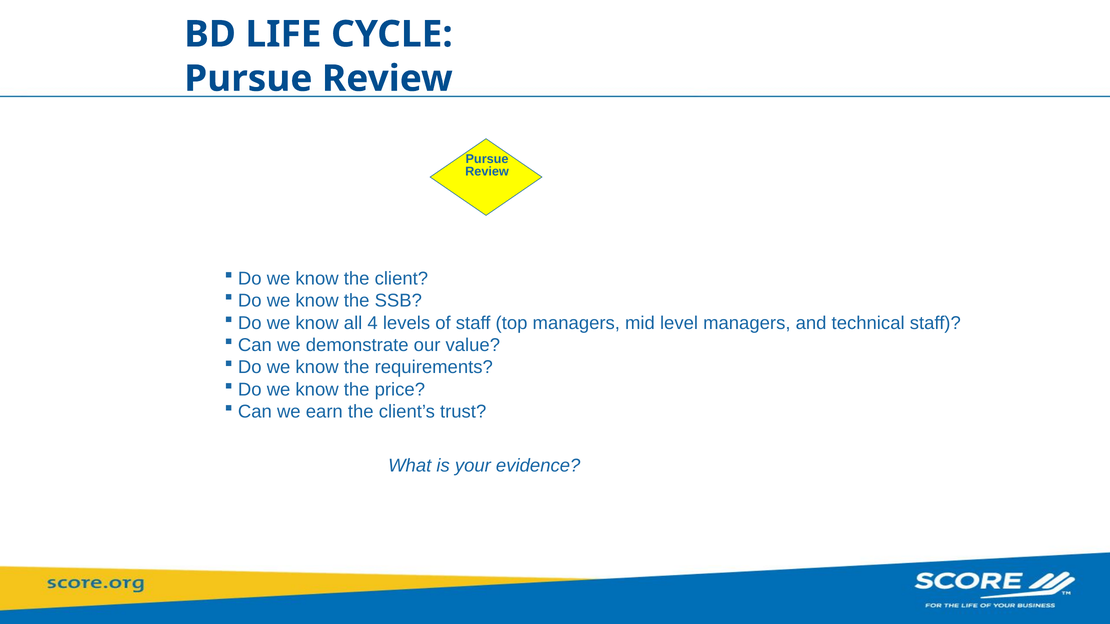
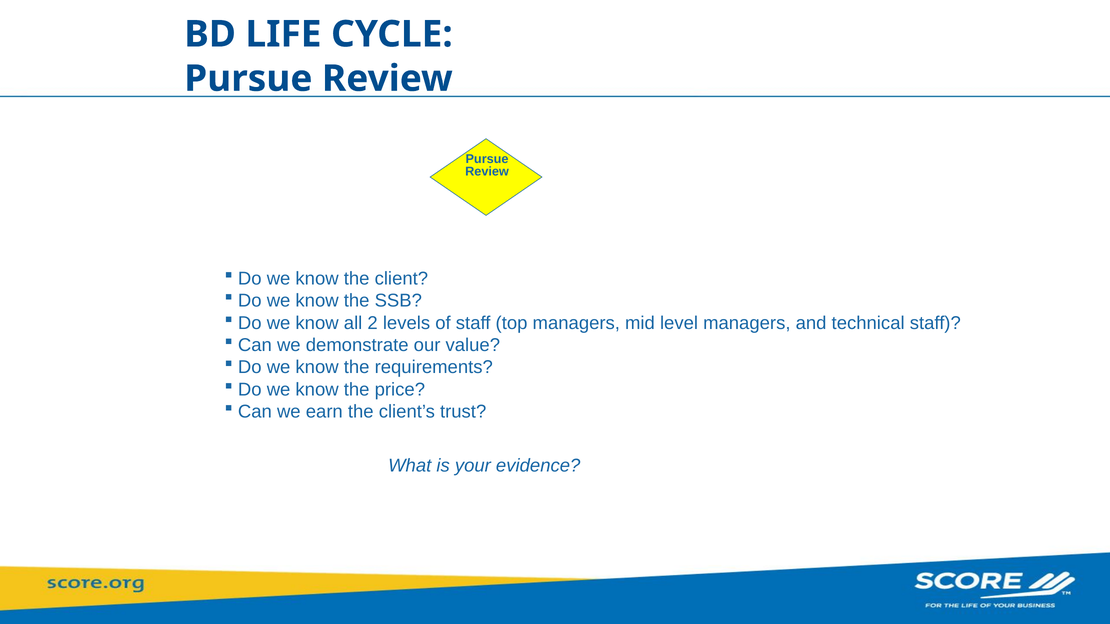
4: 4 -> 2 (373, 323)
